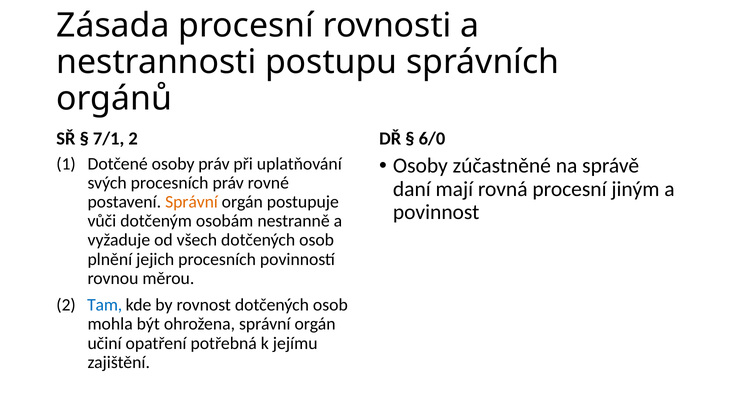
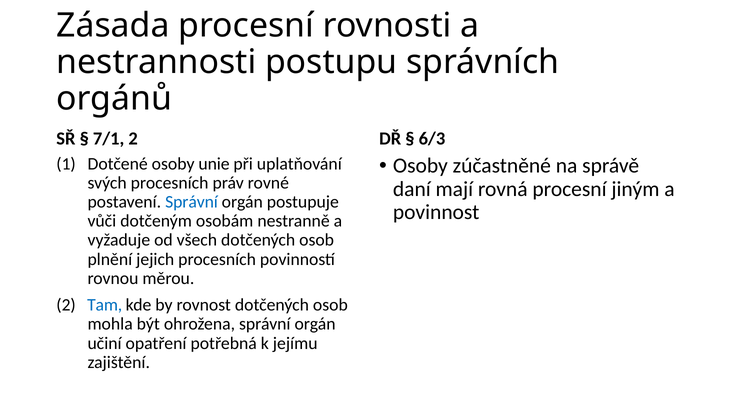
6/0: 6/0 -> 6/3 (432, 139)
osoby práv: práv -> unie (214, 164)
Správní colour: orange -> blue (192, 202)
